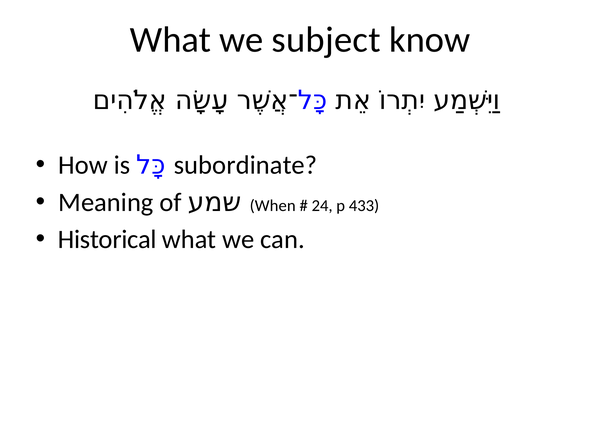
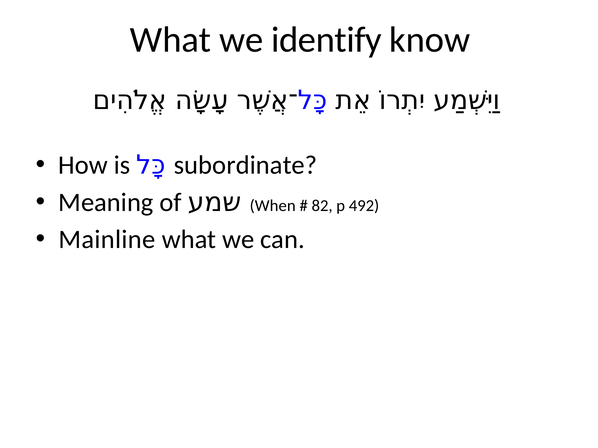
subject: subject -> identify (326, 40)
24: 24 -> 82 (322, 206)
433: 433 -> 492 (364, 206)
Historical: Historical -> Mainline (107, 240)
